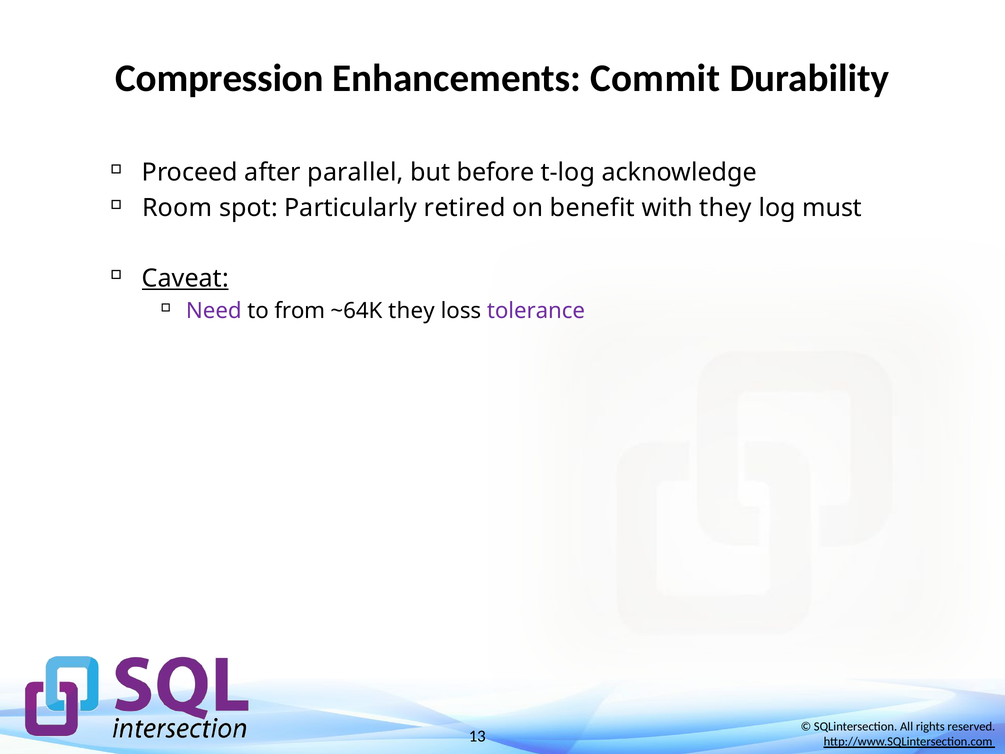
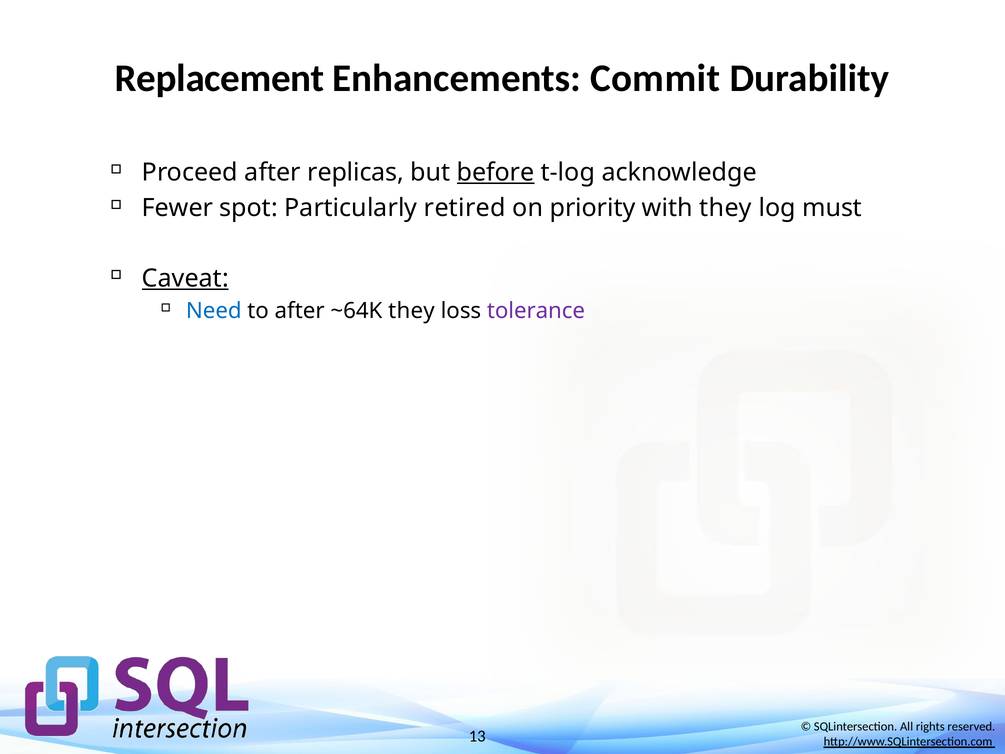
Compression: Compression -> Replacement (220, 78)
parallel: parallel -> replicas (356, 173)
before underline: none -> present (496, 173)
Room: Room -> Fewer (177, 208)
benefit: benefit -> priority (593, 208)
Need colour: purple -> blue (214, 311)
to from: from -> after (300, 311)
